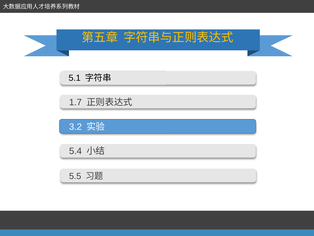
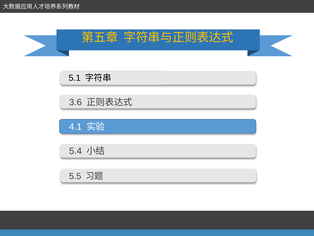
1.7: 1.7 -> 3.6 (75, 102)
3.2: 3.2 -> 4.1 (75, 127)
